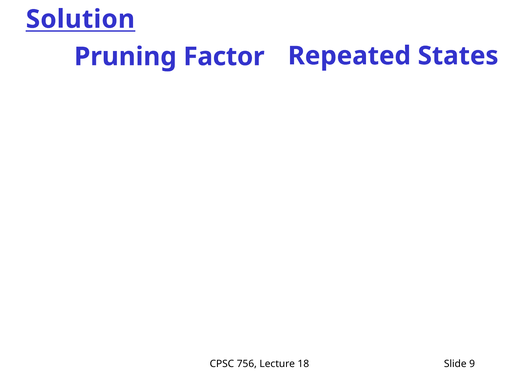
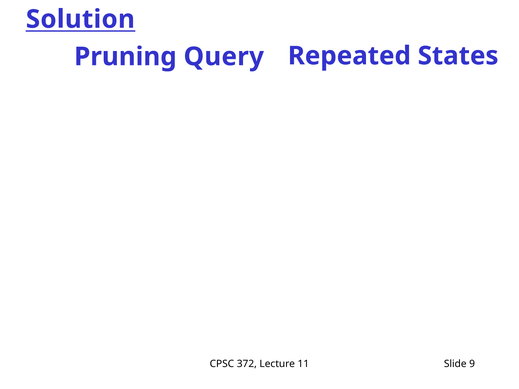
Factor: Factor -> Query (224, 57)
756: 756 -> 372 (247, 364)
18: 18 -> 11 (303, 364)
